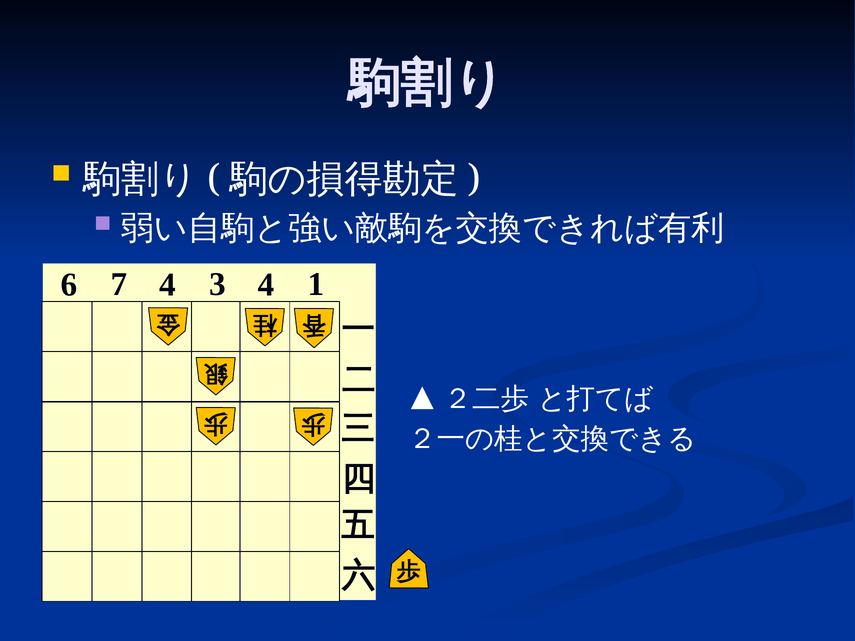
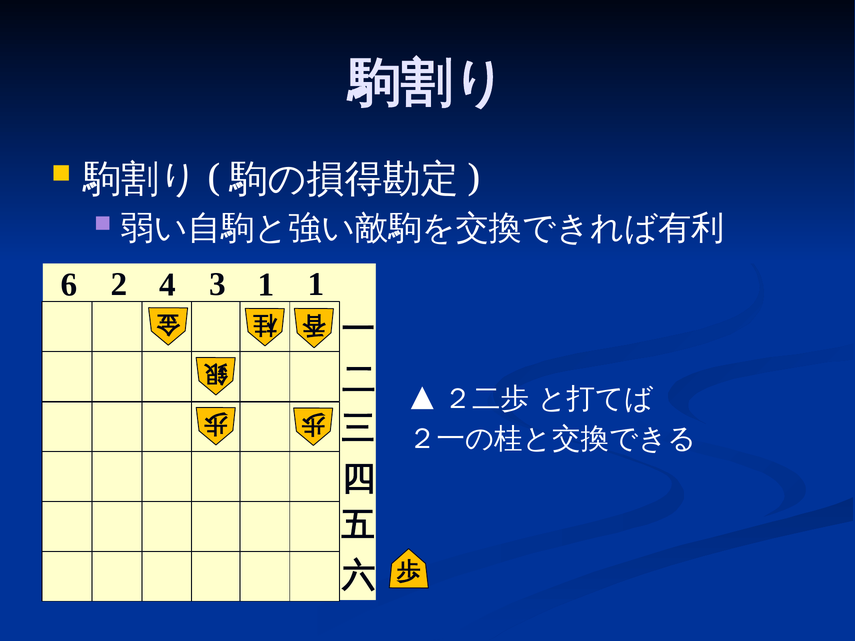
7: 7 -> 2 (119, 285)
3 4: 4 -> 1 (266, 285)
